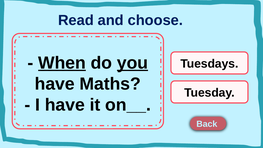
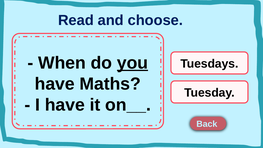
When underline: present -> none (62, 63)
